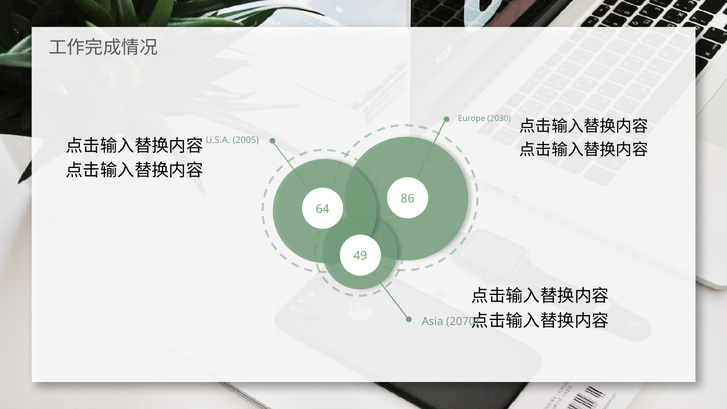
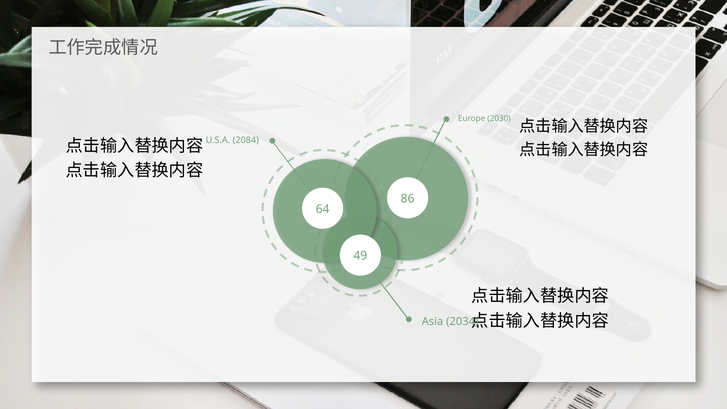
2005: 2005 -> 2084 (246, 140)
2070: 2070 -> 2034 (462, 322)
